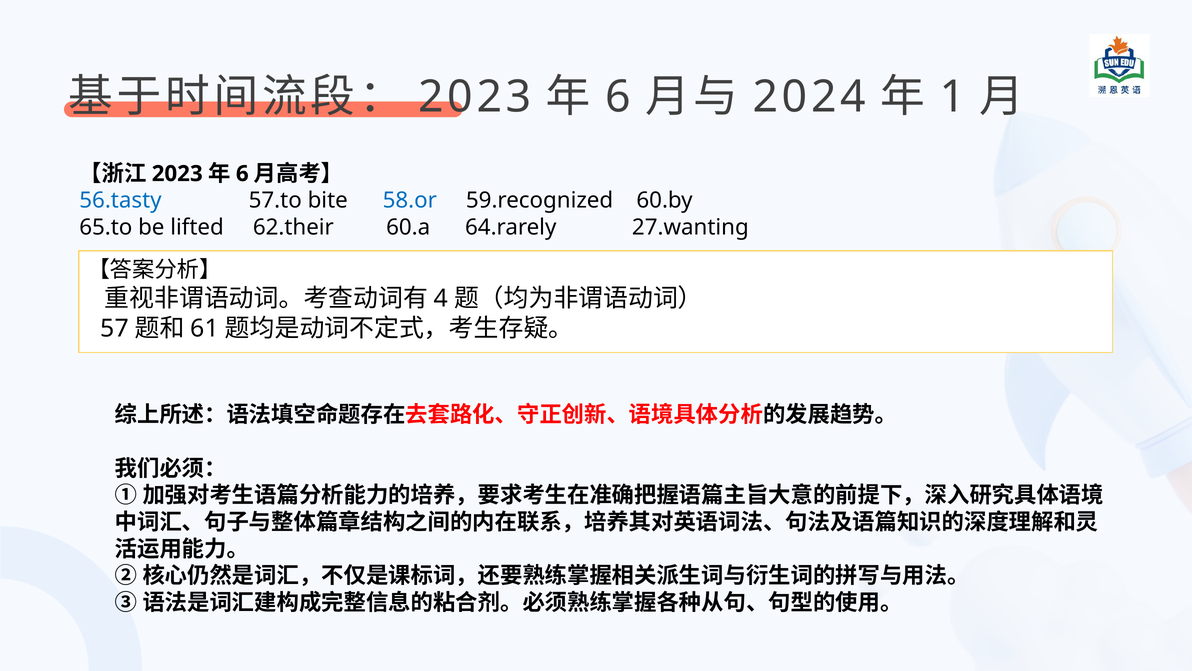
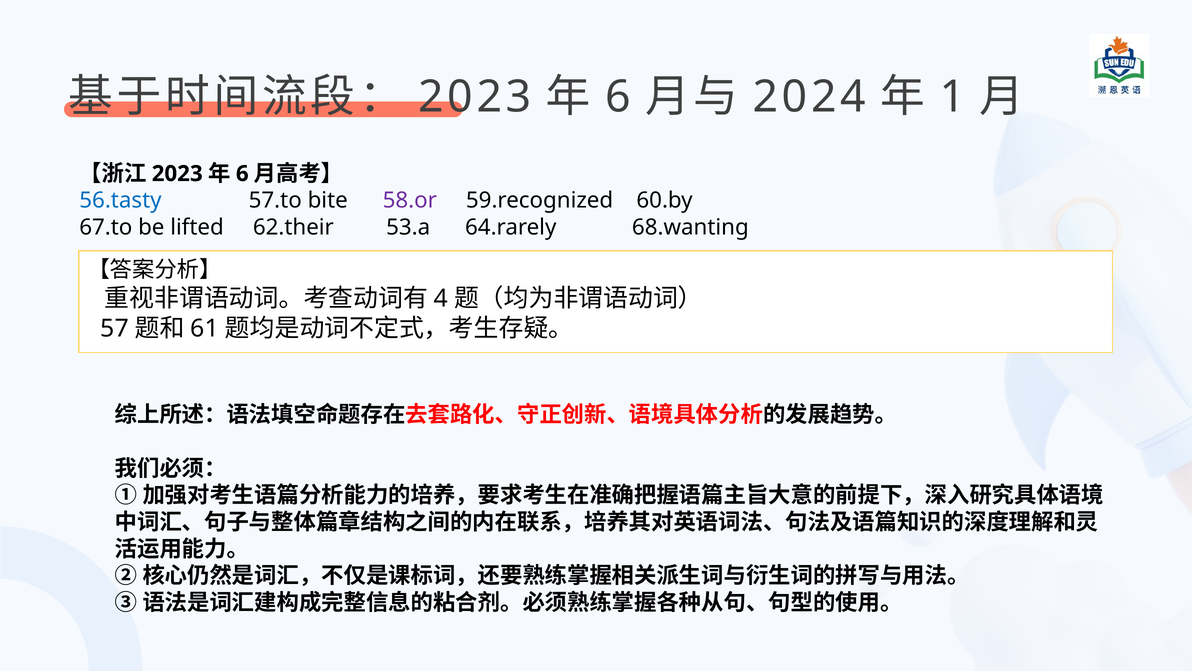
58.or colour: blue -> purple (410, 200)
65.to: 65.to -> 67.to (106, 227)
60.a: 60.a -> 53.a (408, 227)
27.wanting: 27.wanting -> 68.wanting (690, 227)
